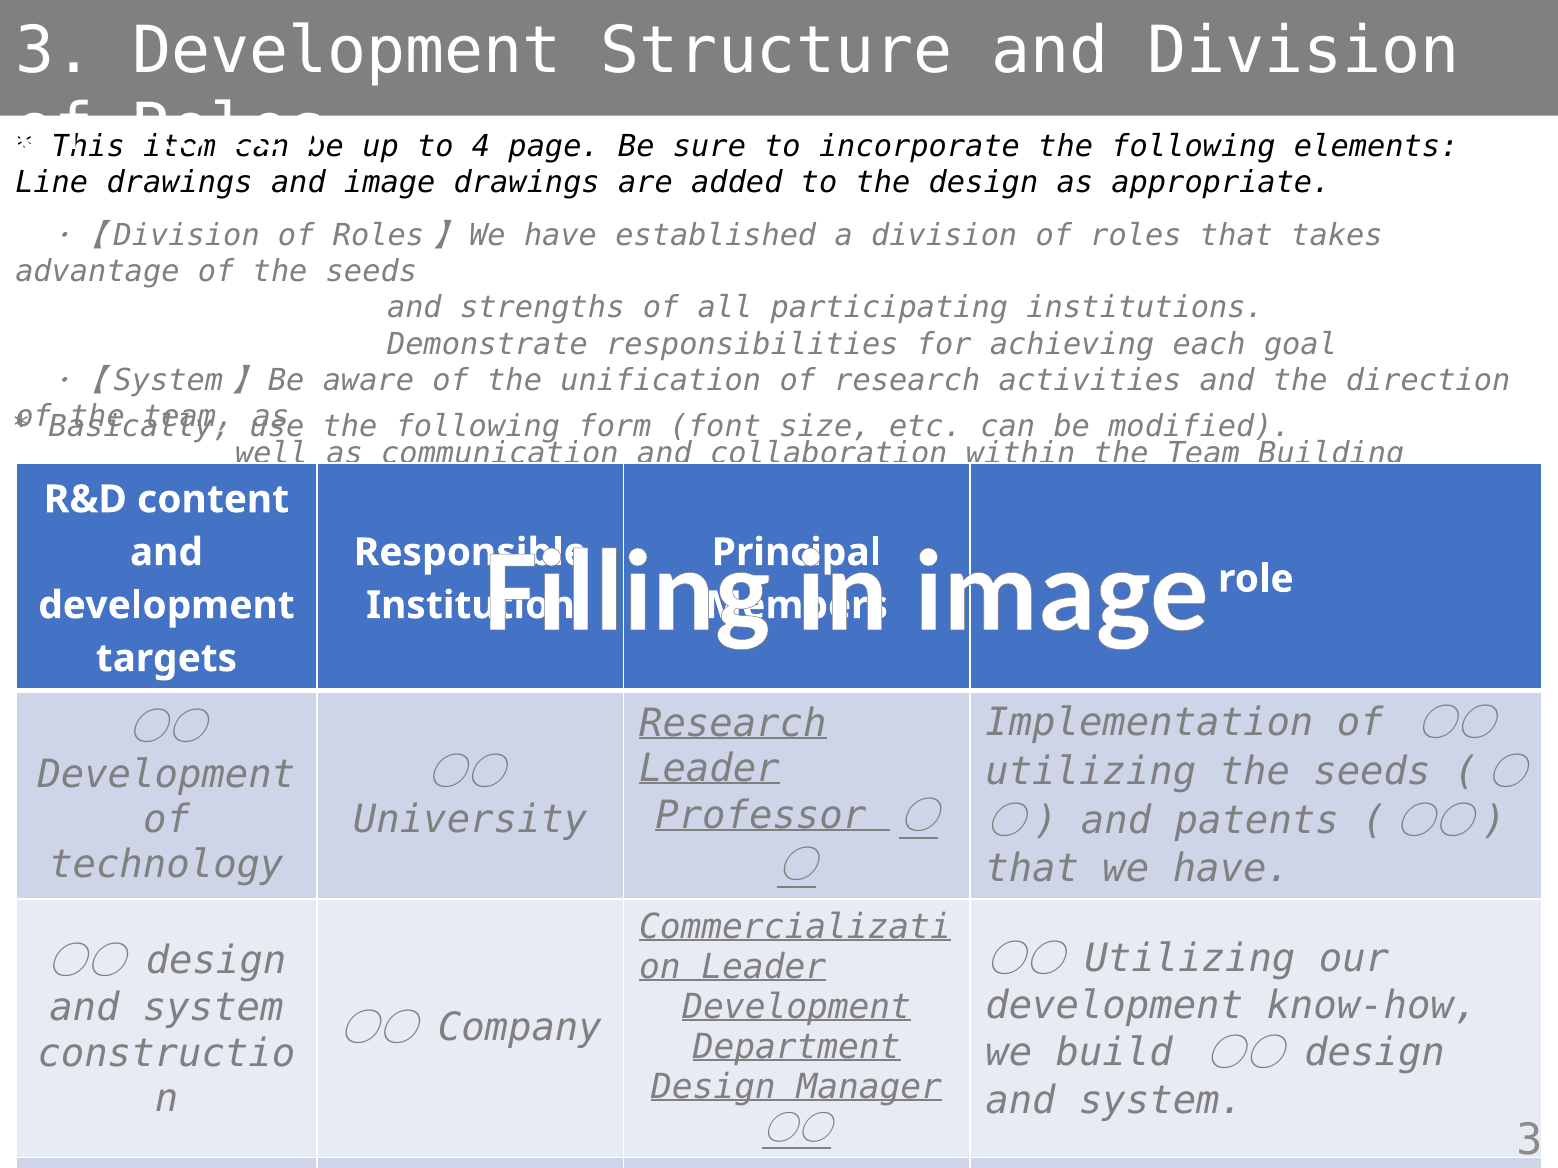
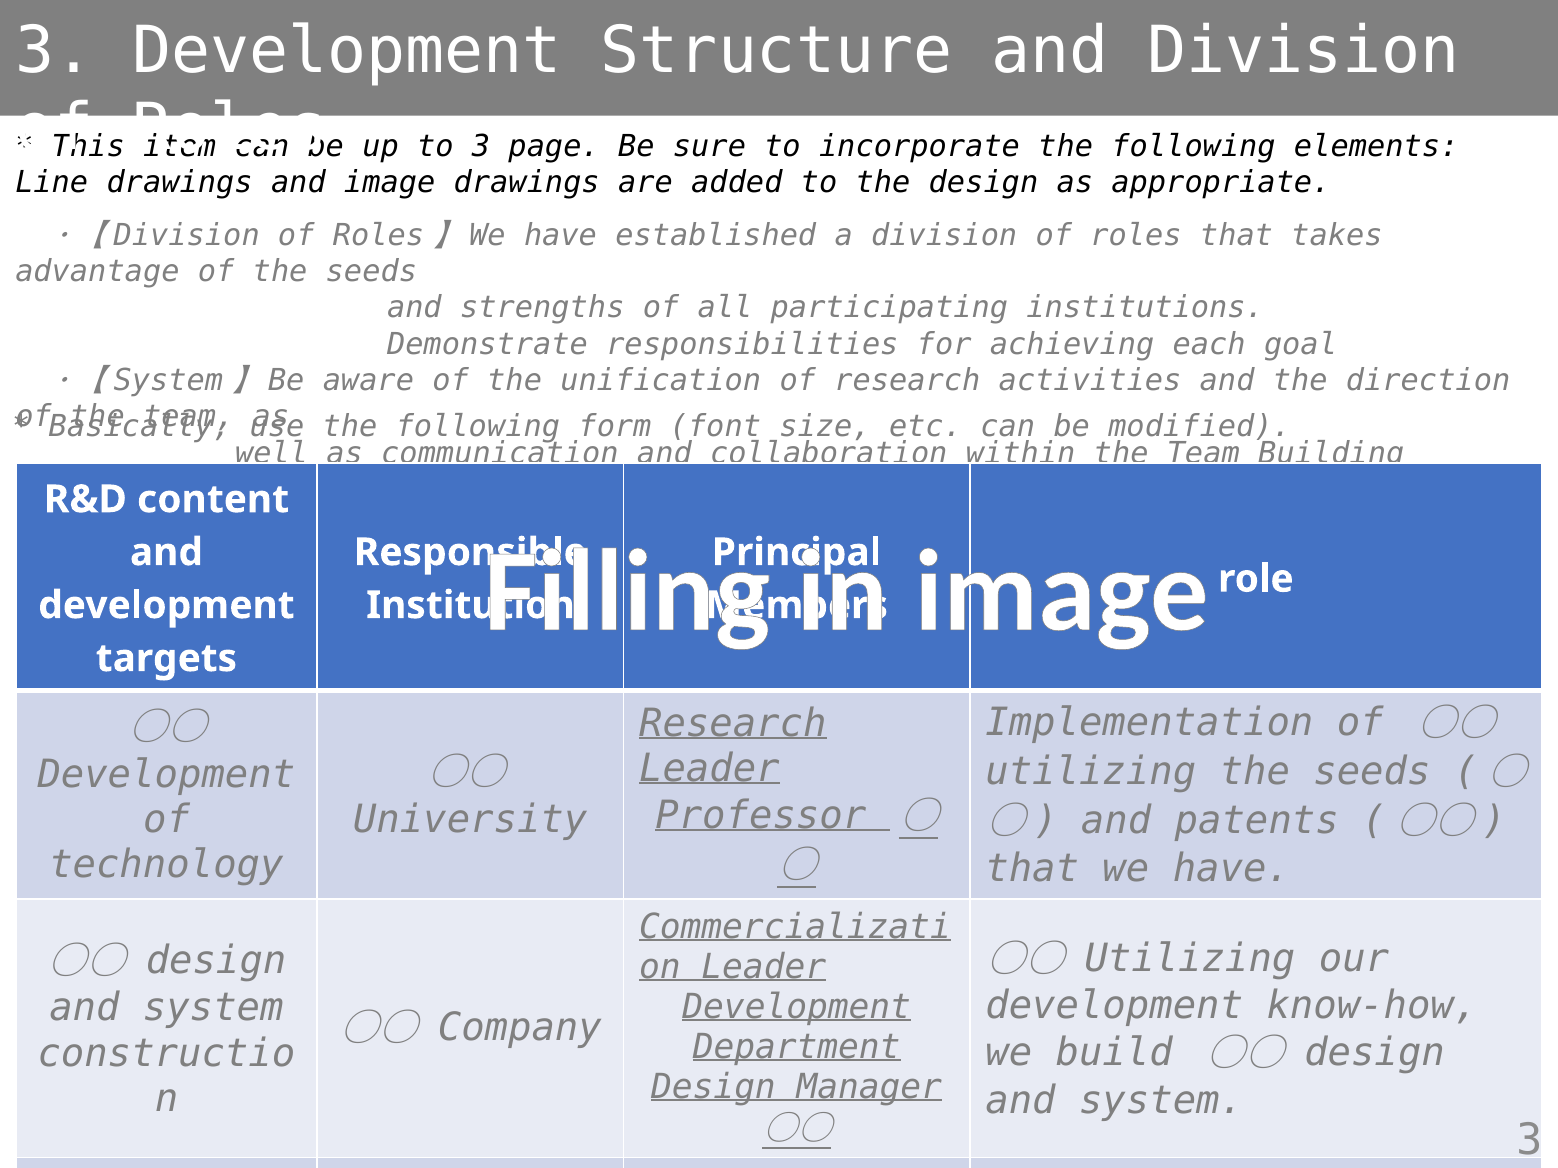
to 4: 4 -> 3 (481, 146)
